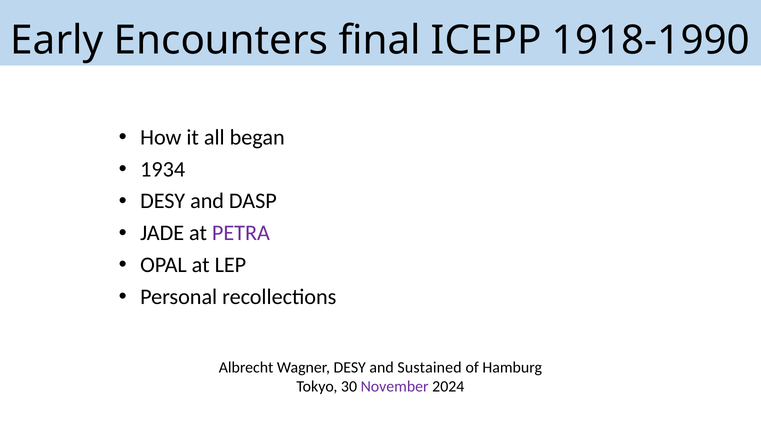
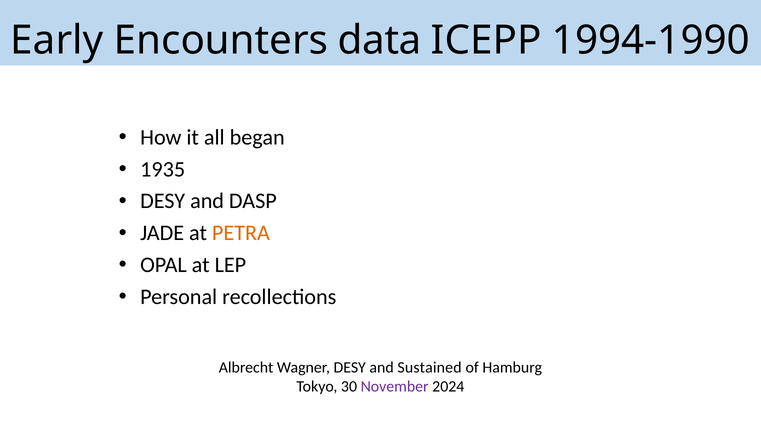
final: final -> data (380, 40)
1918-1990: 1918-1990 -> 1994-1990 (651, 40)
1934: 1934 -> 1935 (163, 169)
PETRA colour: purple -> orange (241, 233)
